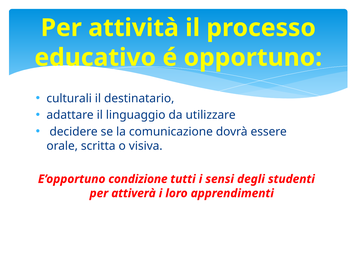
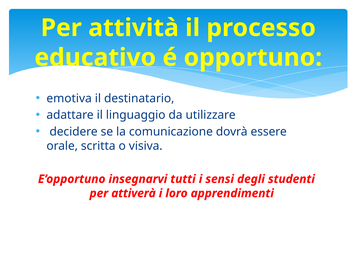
culturali: culturali -> emotiva (69, 98)
condizione: condizione -> insegnarvi (138, 179)
